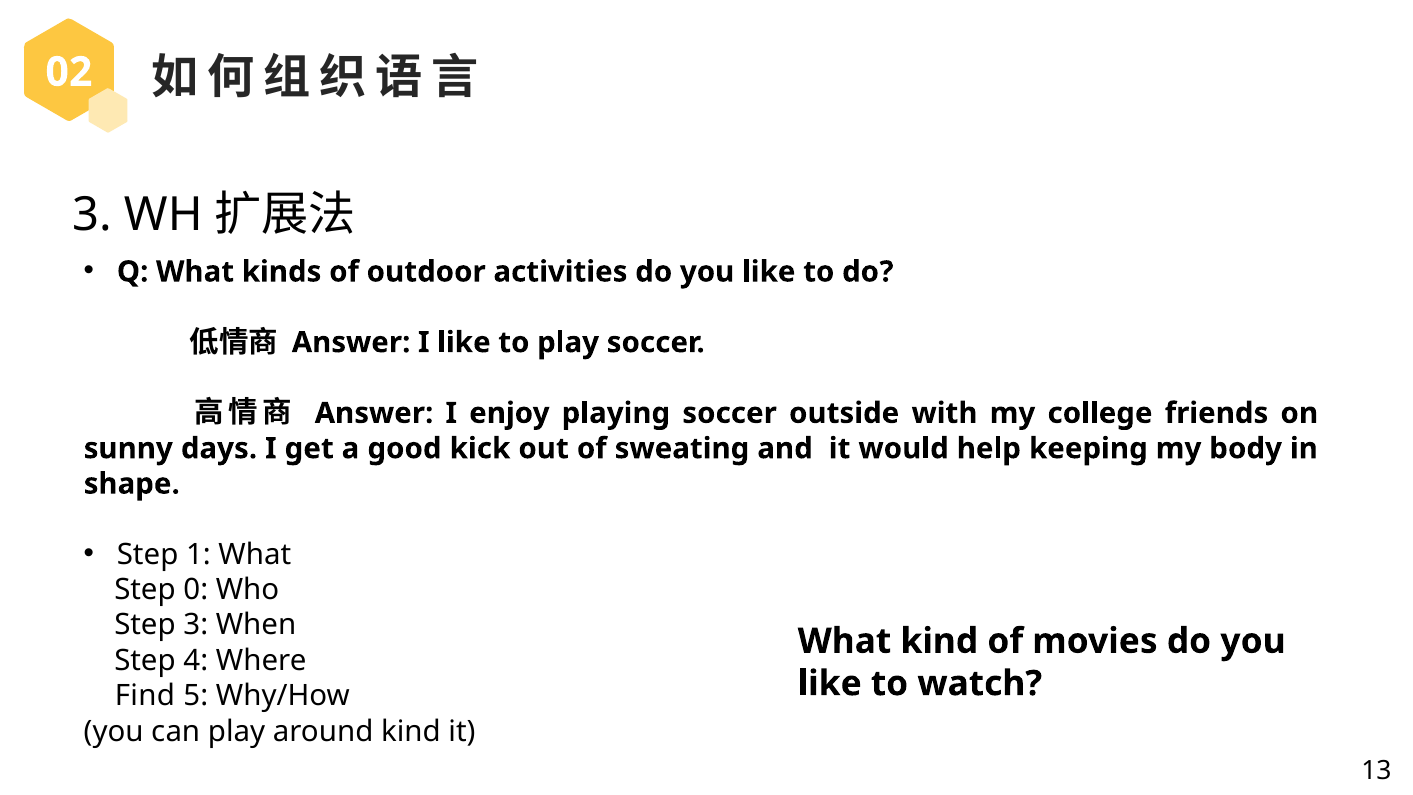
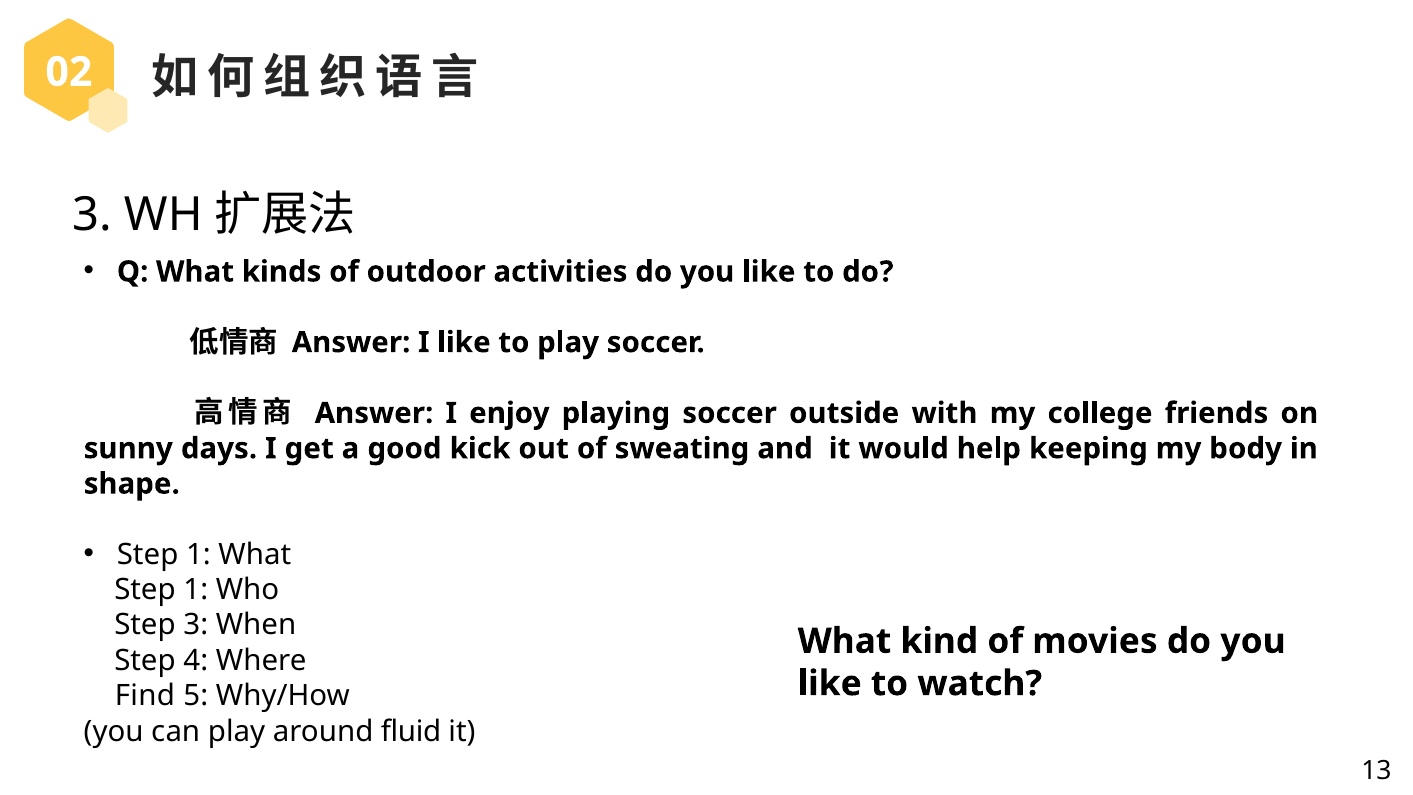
0: 0 -> 1 (196, 590)
around kind: kind -> fluid (411, 731)
